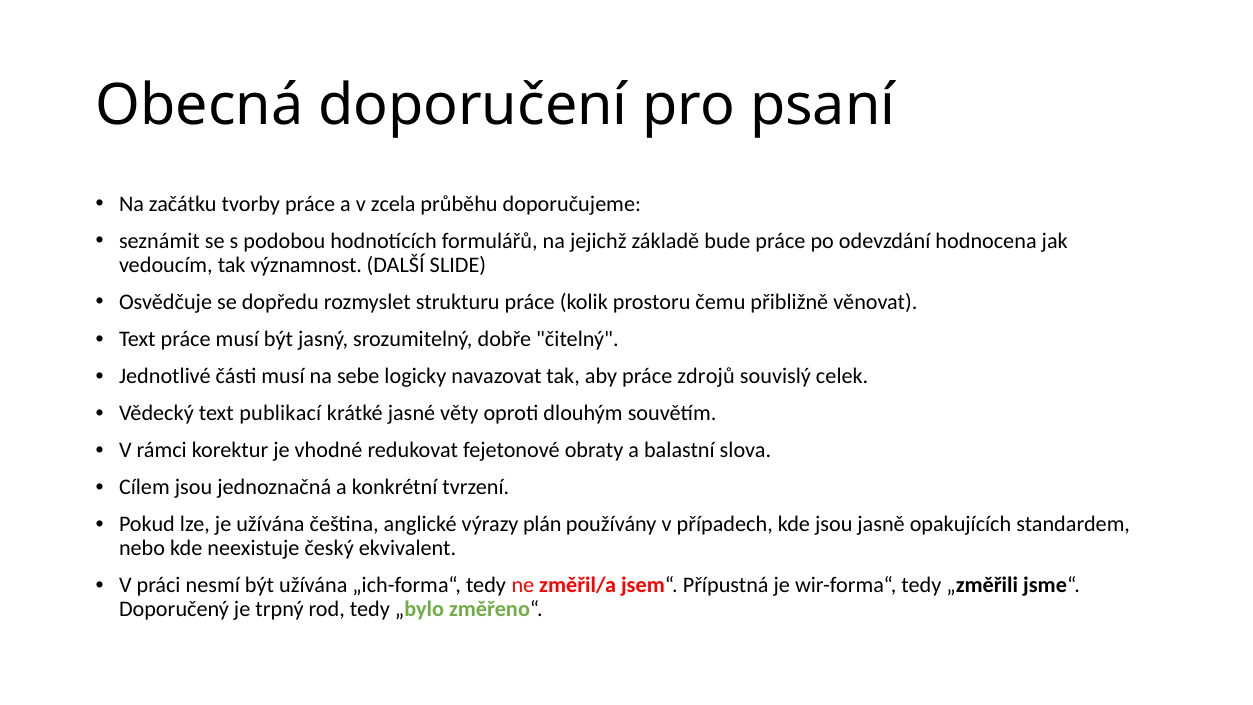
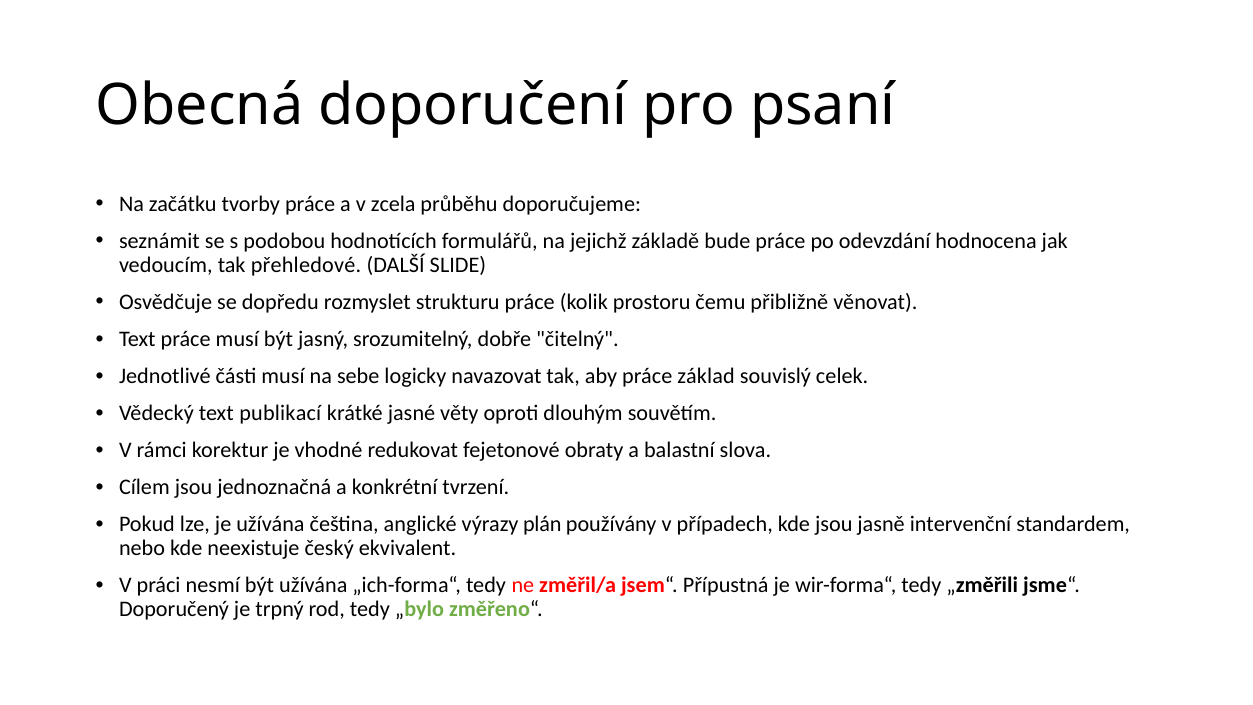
významnost: významnost -> přehledové (306, 265)
zdrojů: zdrojů -> základ (706, 376)
opakujících: opakujících -> intervenční (961, 524)
